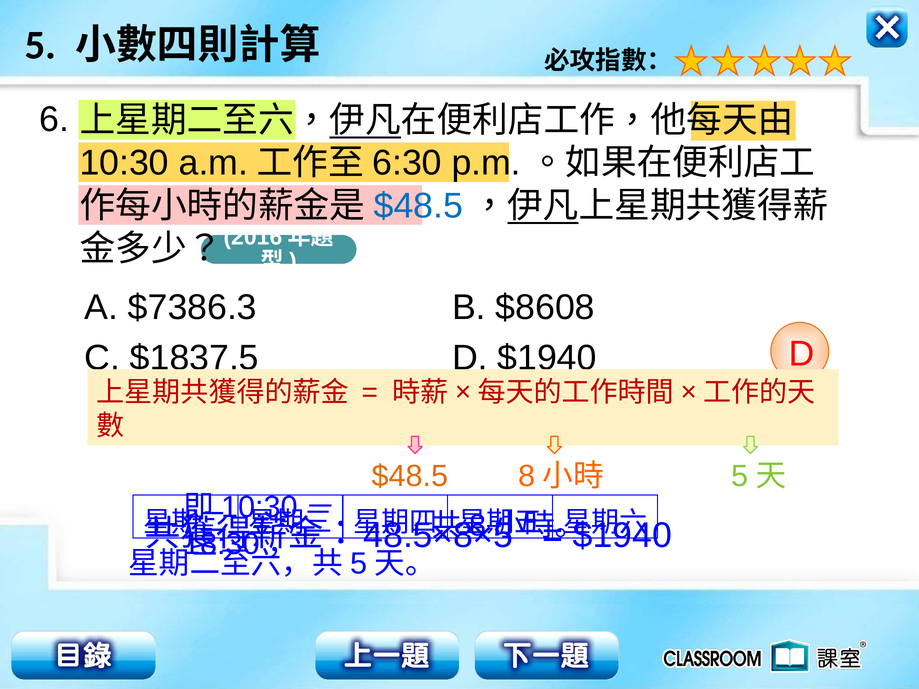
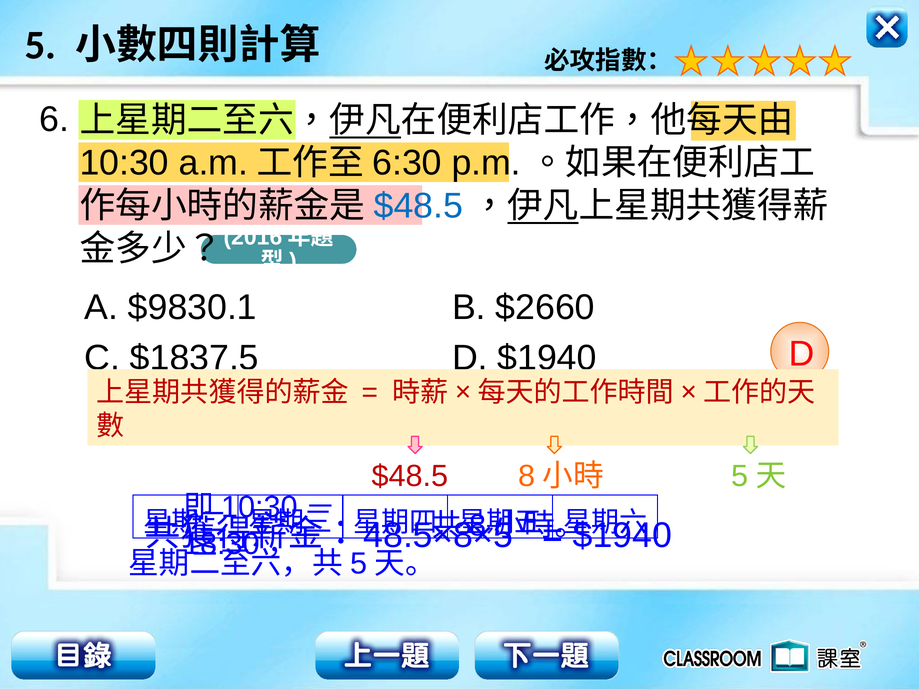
$7386.3: $7386.3 -> $9830.1 (192, 308)
$8608: $8608 -> $2660 (545, 308)
$48.5 colour: orange -> red (410, 476)
